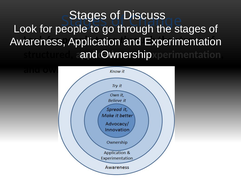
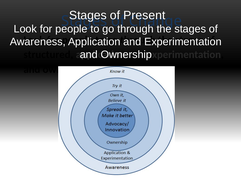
Discuss: Discuss -> Present (144, 15)
